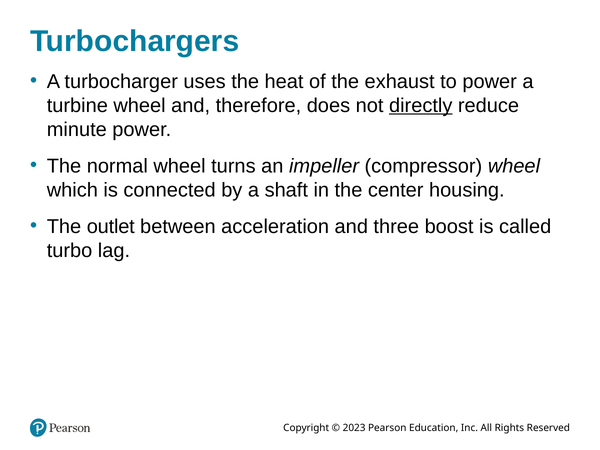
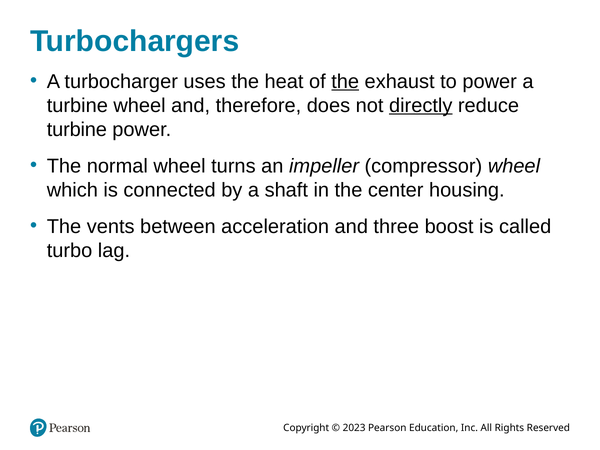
the underline: none -> present (345, 81)
minute: minute -> turbine (77, 129)
outlet: outlet -> vents (111, 226)
